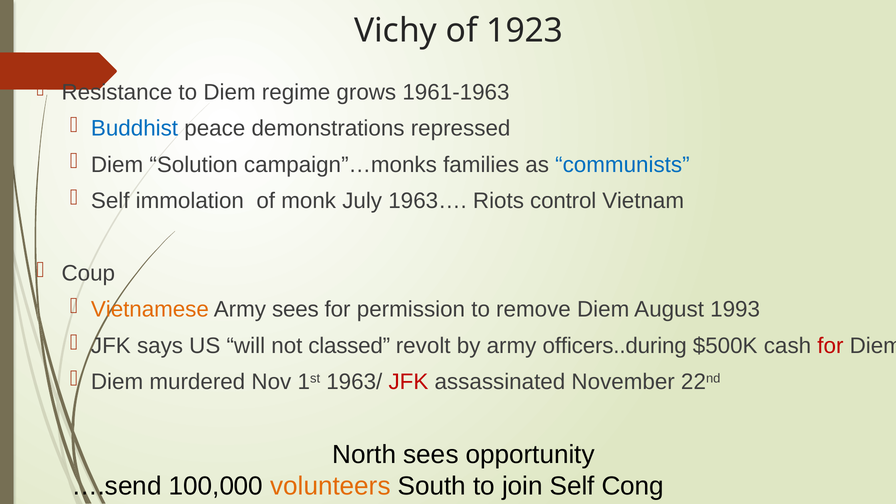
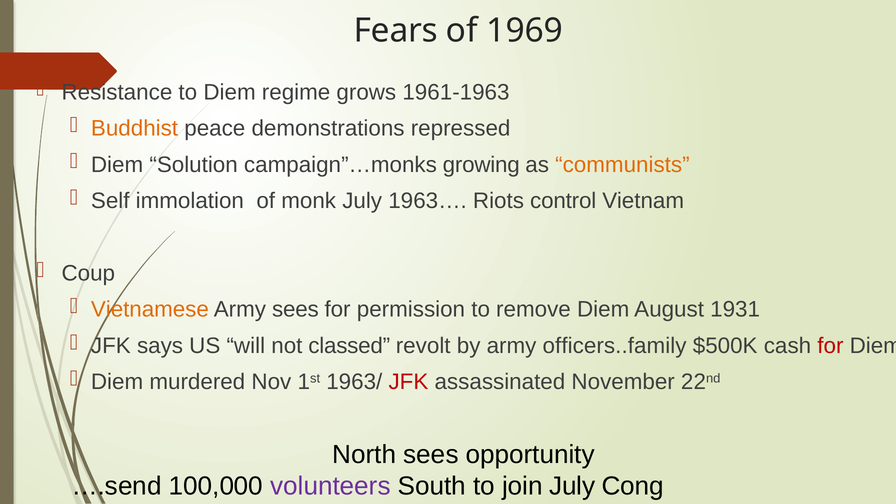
Vichy: Vichy -> Fears (396, 31)
1923: 1923 -> 1969 (525, 31)
Buddhist colour: blue -> orange (135, 128)
families: families -> growing (481, 165)
communists colour: blue -> orange (622, 165)
1993: 1993 -> 1931 (735, 310)
officers..during: officers..during -> officers..family (615, 346)
volunteers colour: orange -> purple (330, 486)
join Self: Self -> July (572, 486)
